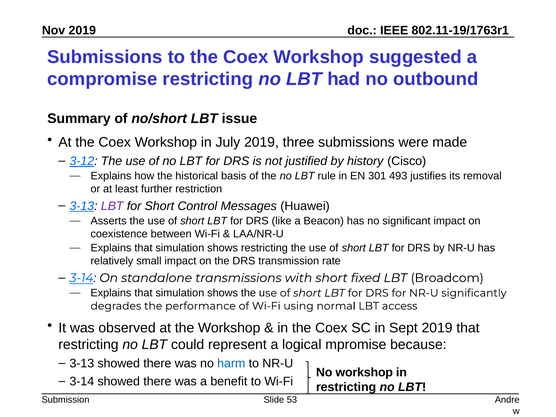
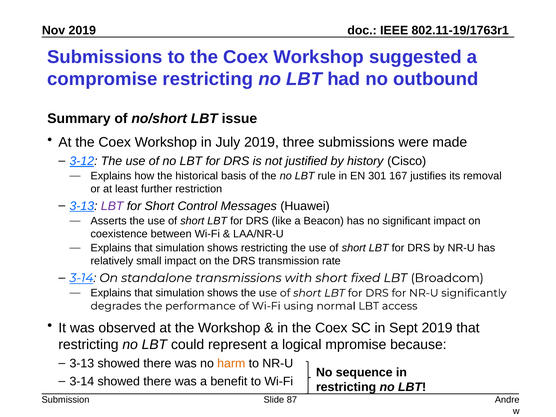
493: 493 -> 167 (398, 176)
harm colour: blue -> orange (231, 363)
No workshop: workshop -> sequence (364, 372)
53: 53 -> 87 (292, 400)
